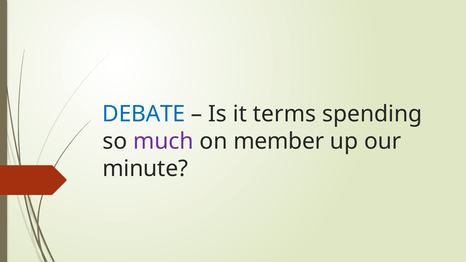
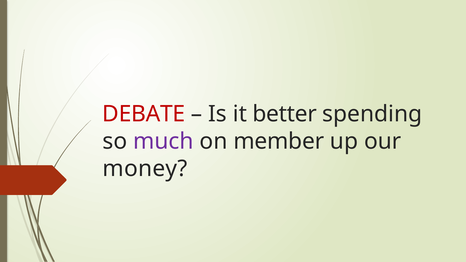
DEBATE colour: blue -> red (144, 114)
terms: terms -> better (285, 114)
minute: minute -> money (145, 169)
